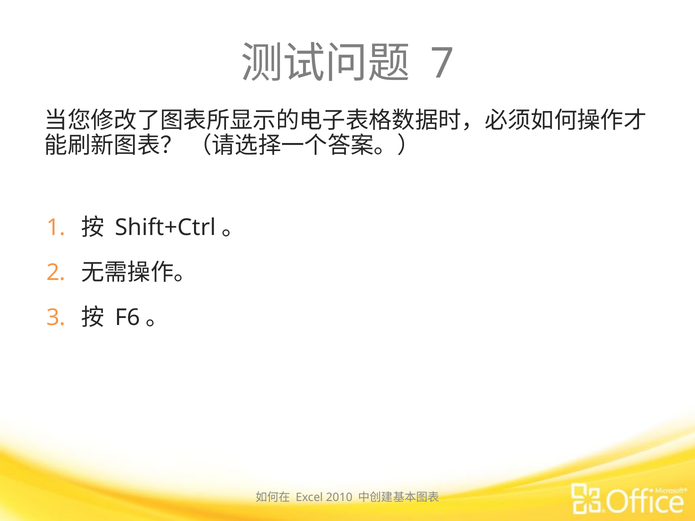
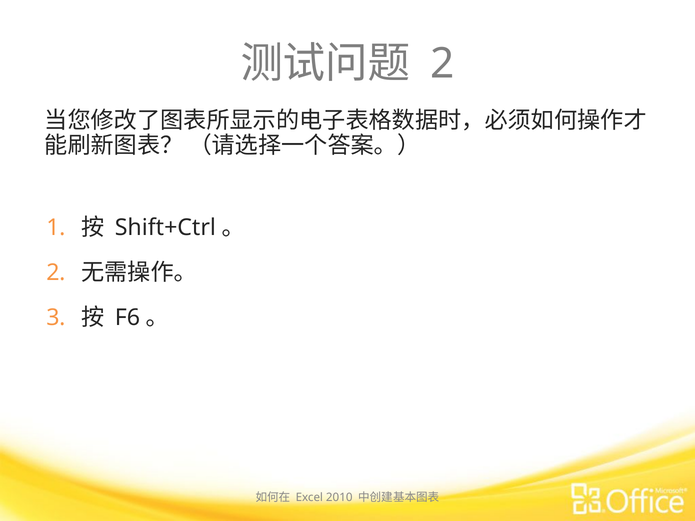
7: 7 -> 2 (442, 64)
